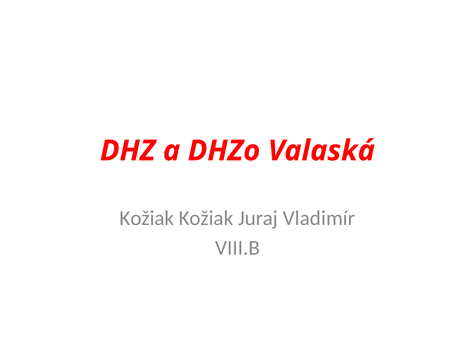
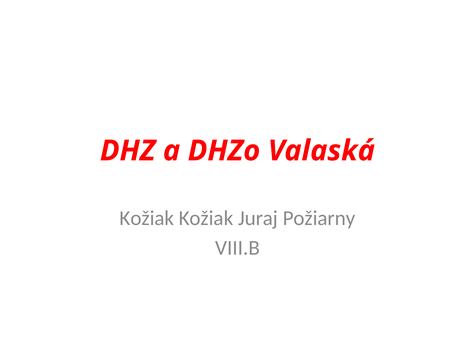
Vladimír: Vladimír -> Požiarny (319, 218)
